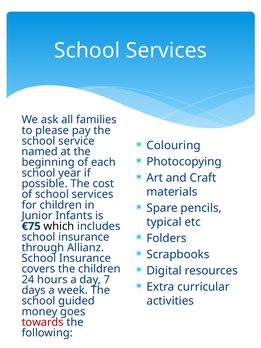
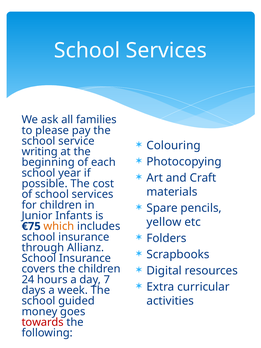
named: named -> writing (40, 152)
typical: typical -> yellow (164, 222)
which colour: black -> orange (59, 226)
